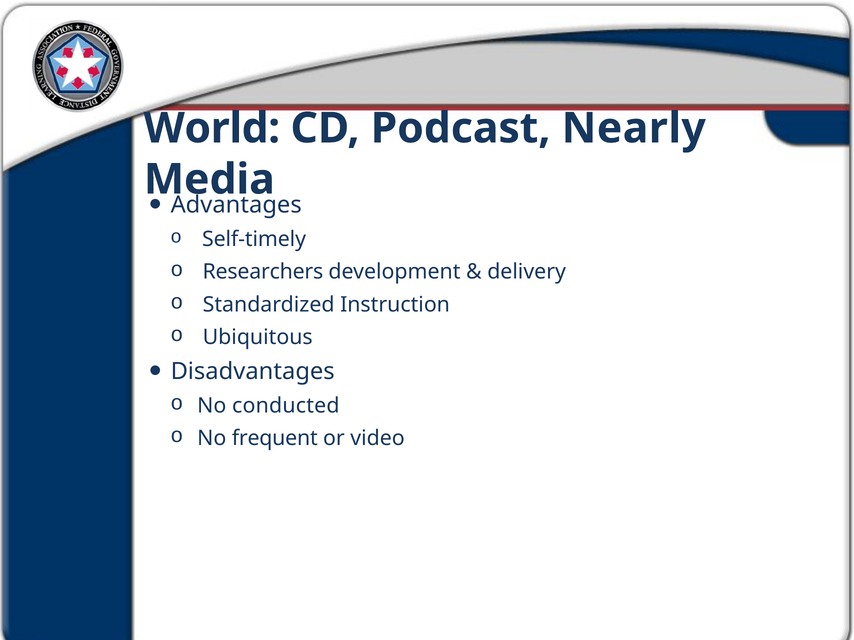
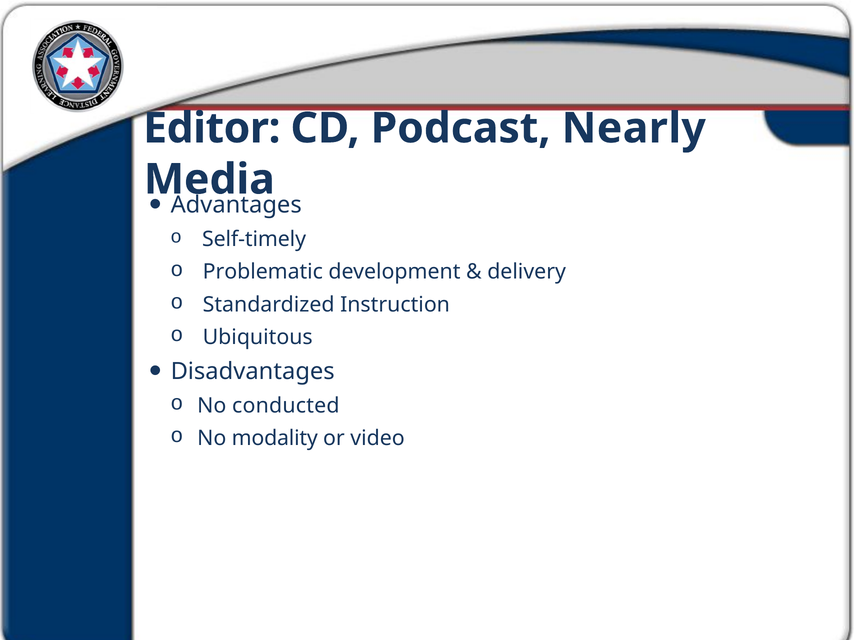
World: World -> Editor (212, 128)
Researchers: Researchers -> Problematic (263, 272)
frequent: frequent -> modality (275, 439)
